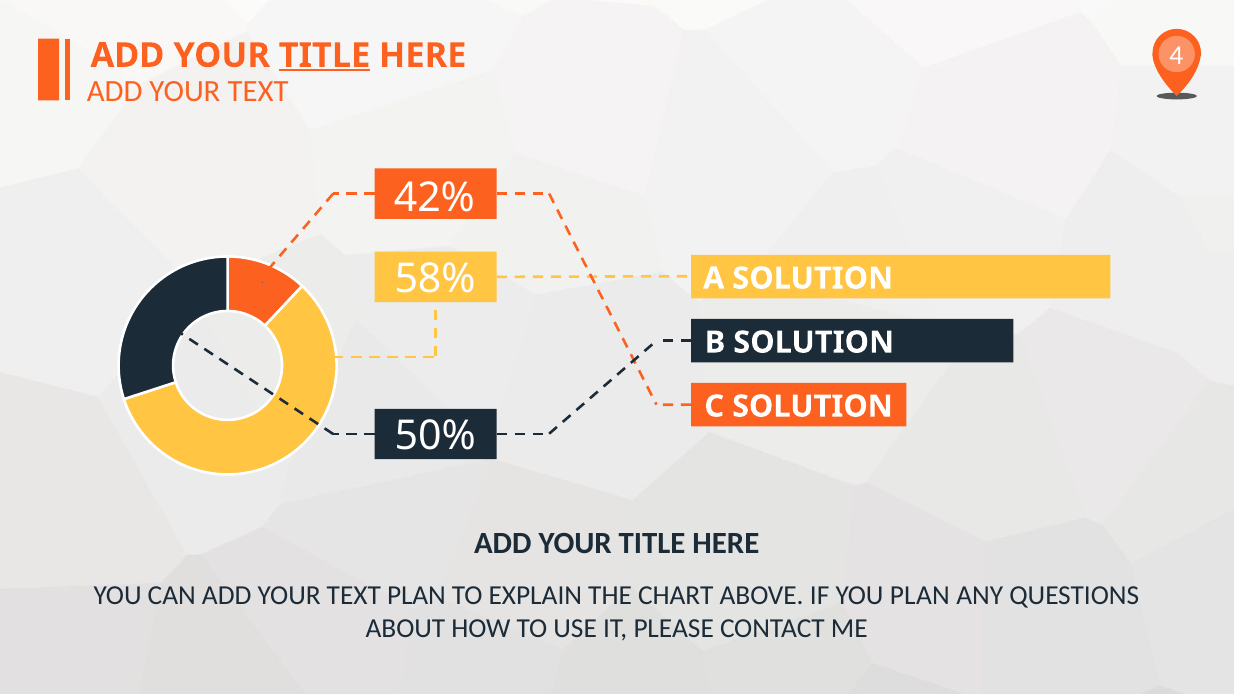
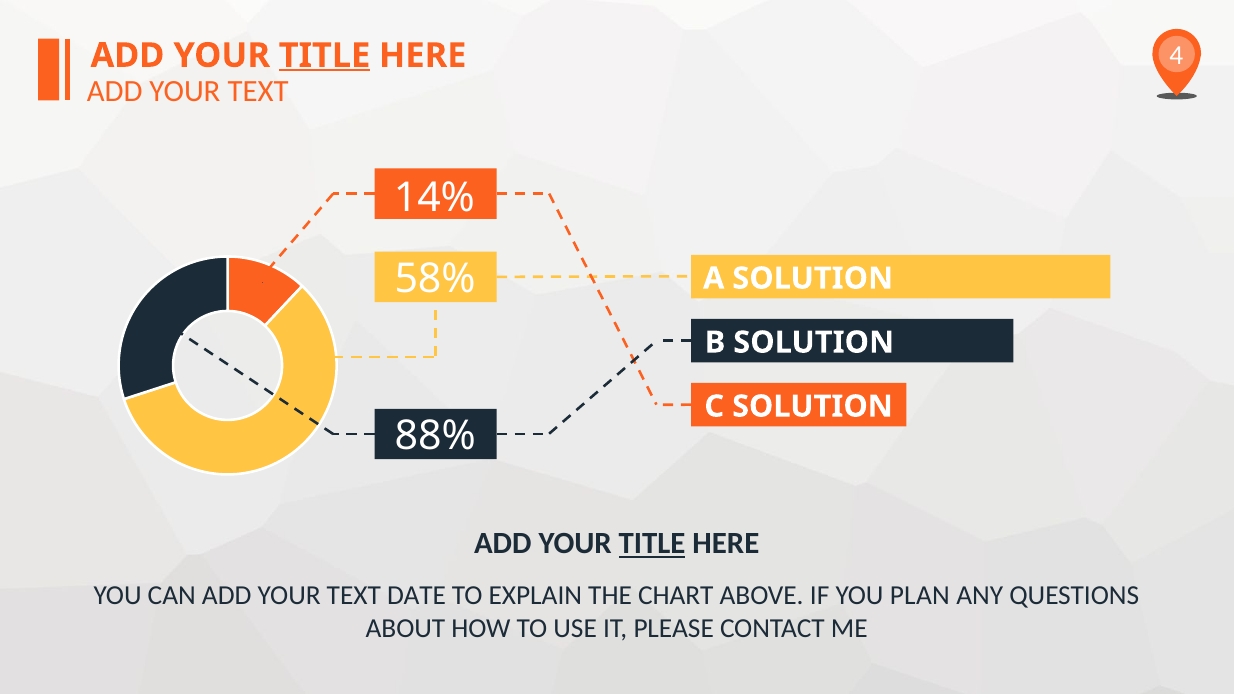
42%: 42% -> 14% (434, 198)
50%: 50% -> 88% (435, 436)
TITLE underline: none -> present (652, 544)
TEXT PLAN: PLAN -> DATE (416, 596)
